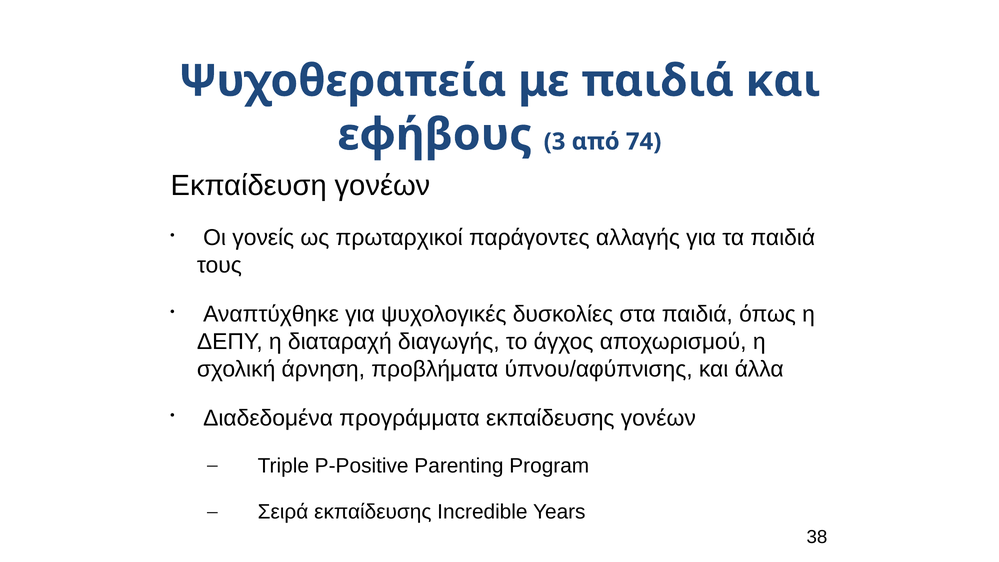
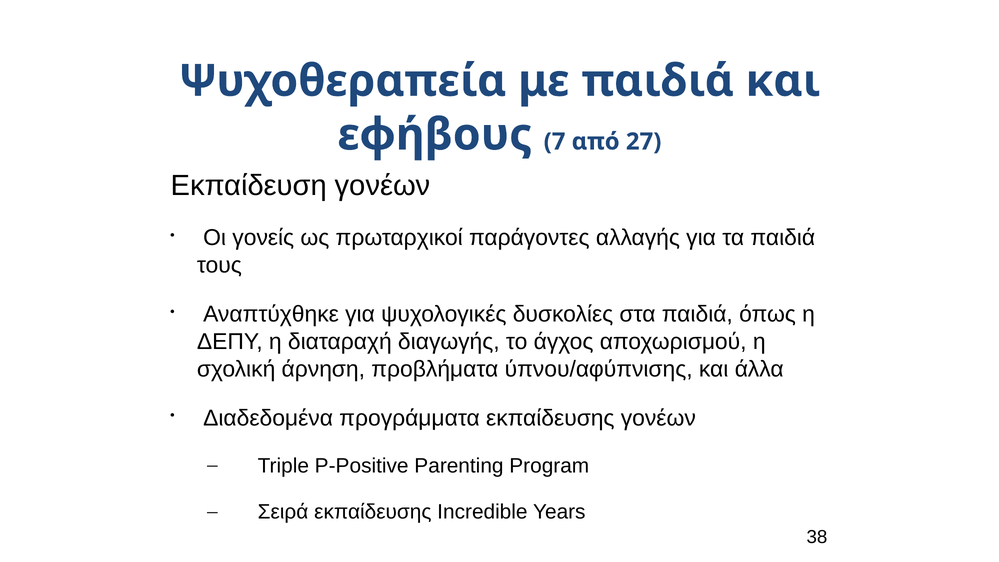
3: 3 -> 7 (555, 142)
74: 74 -> 27 (644, 142)
